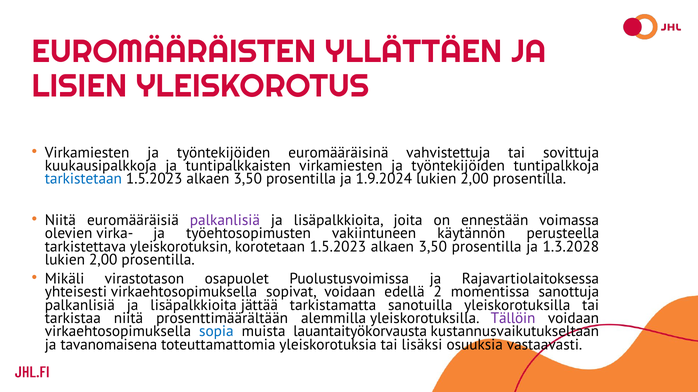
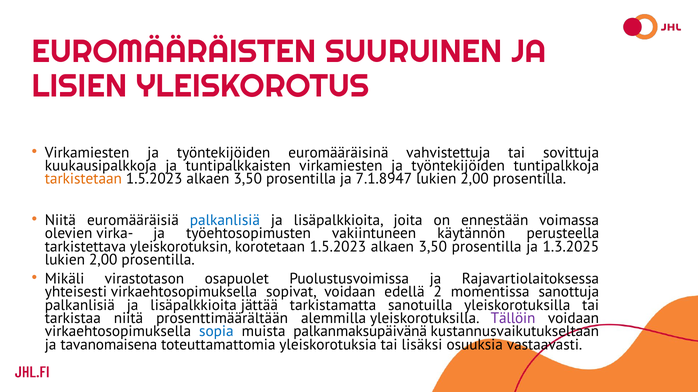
YLLÄTTÄEN: YLLÄTTÄEN -> SUURUINEN (414, 52)
tarkistetaan colour: blue -> orange (83, 179)
1.9.2024: 1.9.2024 -> 7.1.8947 (384, 179)
palkanlisiä colour: purple -> blue (225, 221)
1.3.2028: 1.3.2028 -> 1.3.2025 (571, 247)
lauantaityökorvausta: lauantaityökorvausta -> palkanmaksupäivänä (360, 332)
